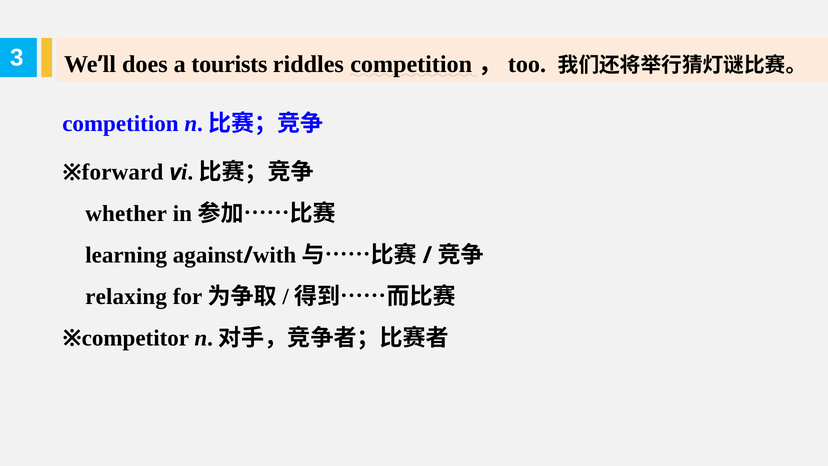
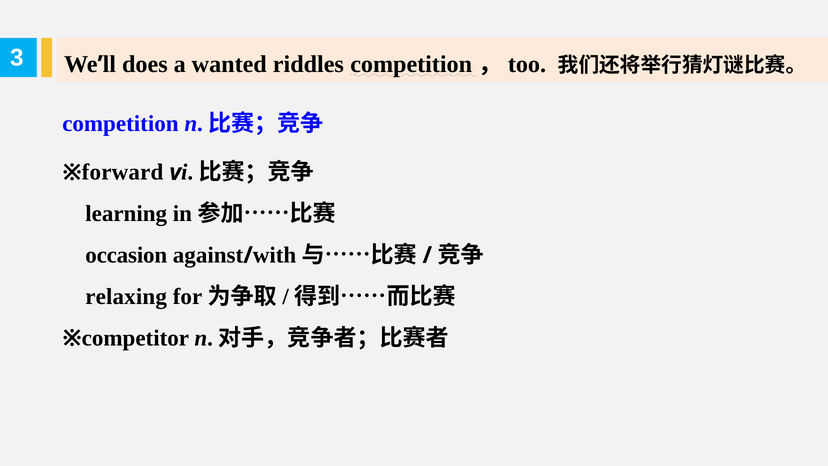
tourists: tourists -> wanted (229, 64)
whether: whether -> learning (126, 214)
learning: learning -> occasion (126, 255)
